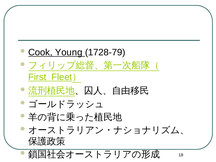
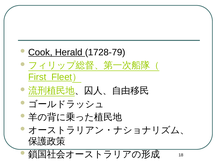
Young: Young -> Herald (69, 52)
